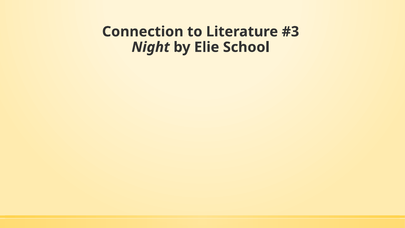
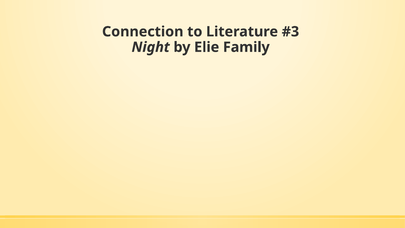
School: School -> Family (246, 47)
